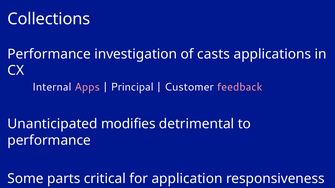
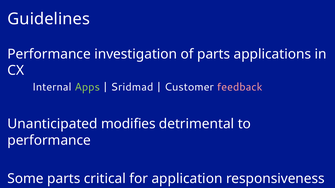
Collections: Collections -> Guidelines (49, 19)
of casts: casts -> parts (214, 54)
Apps colour: pink -> light green (87, 87)
Principal: Principal -> Sridmad (132, 87)
